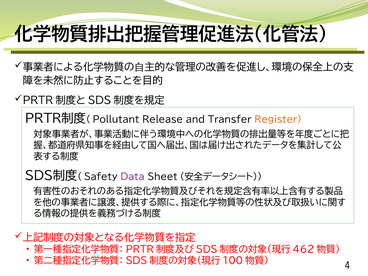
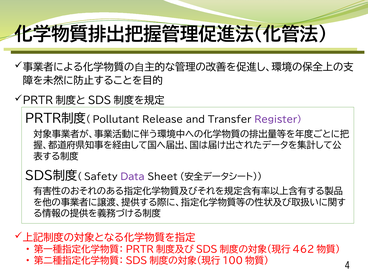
Register colour: orange -> purple (278, 120)
